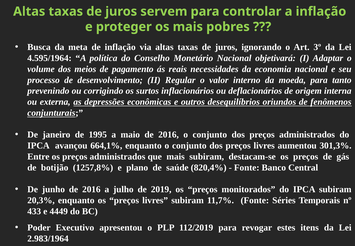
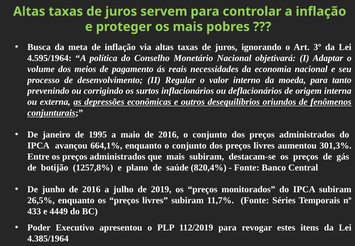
20,3%: 20,3% -> 26,5% (41, 200)
2.983/1964: 2.983/1964 -> 4.385/1964 (48, 238)
